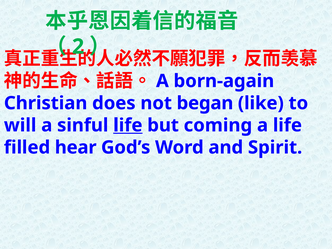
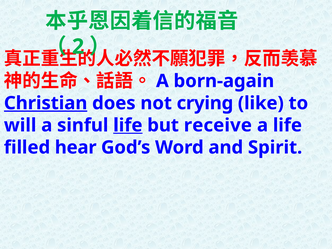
Christian underline: none -> present (46, 103)
began: began -> crying (205, 103)
coming: coming -> receive (218, 125)
